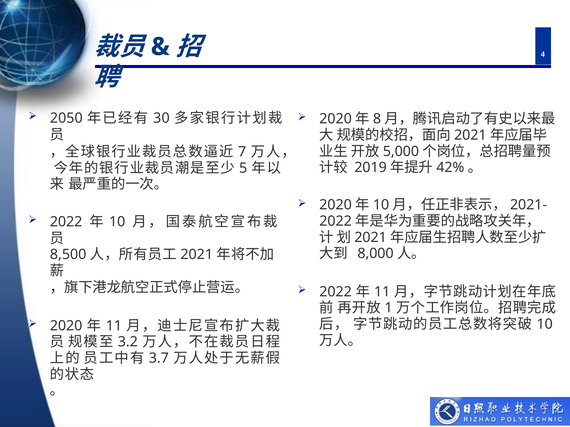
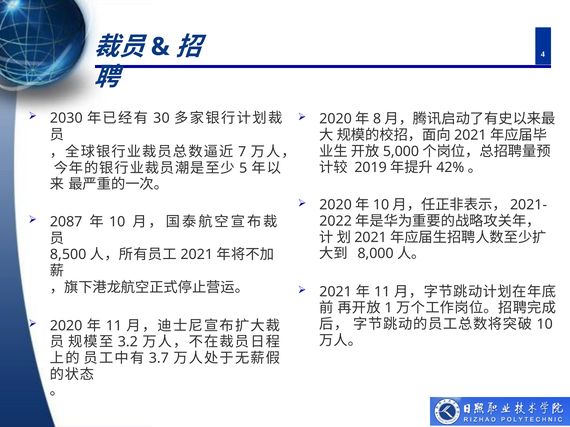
2050: 2050 -> 2030 (66, 118)
2022: 2022 -> 2087 (66, 222)
2022: 2022 -> 2021 (336, 292)
